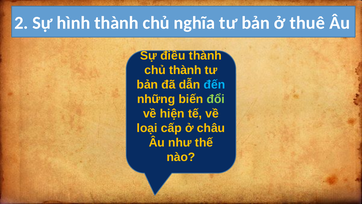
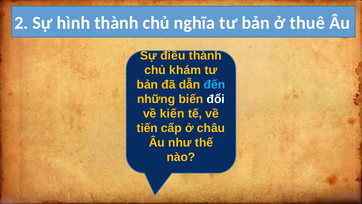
chủ thành: thành -> khám (185, 70)
đổi colour: light green -> white (216, 99)
hiện: hiện -> kiến (172, 113)
loại: loại -> tiến (147, 128)
